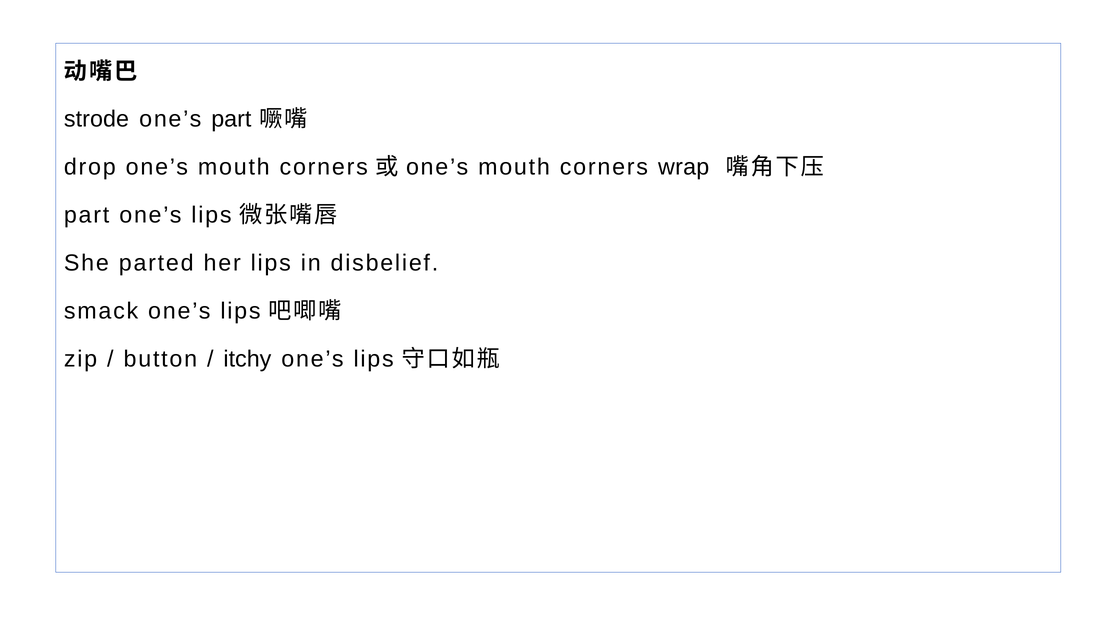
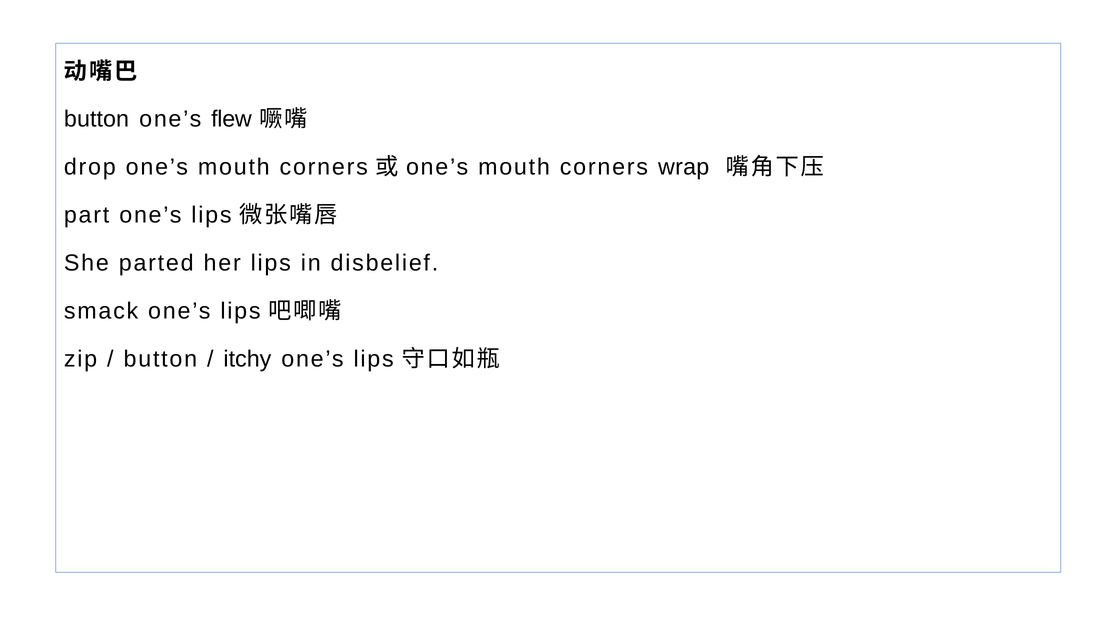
strode: strode -> button (97, 119)
one’s part: part -> flew (231, 119)
